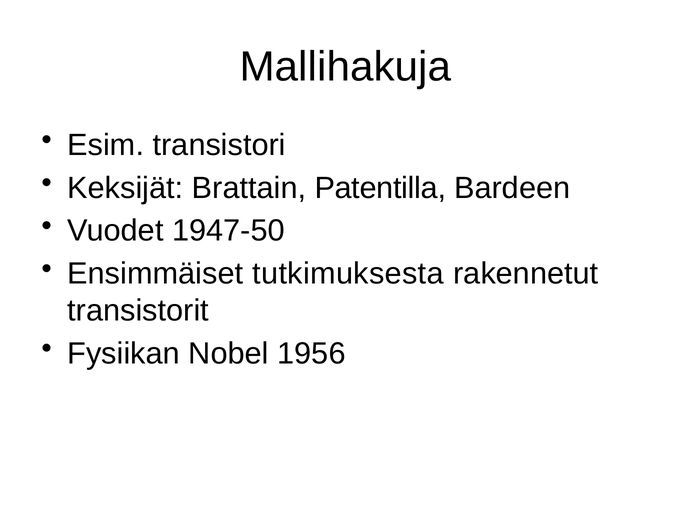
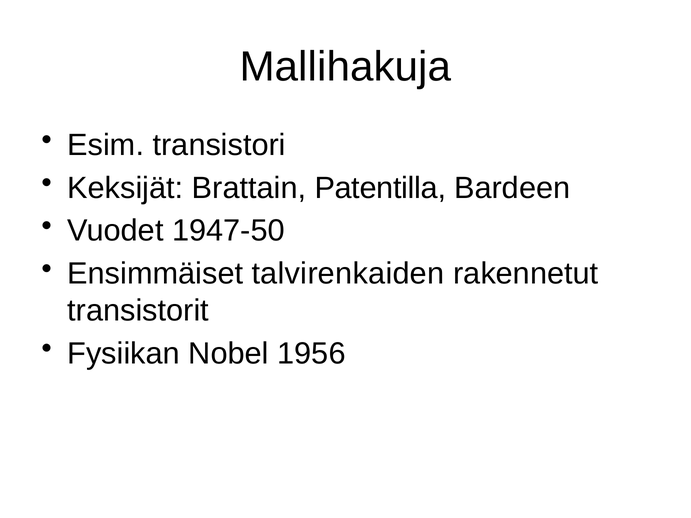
tutkimuksesta: tutkimuksesta -> talvirenkaiden (348, 274)
